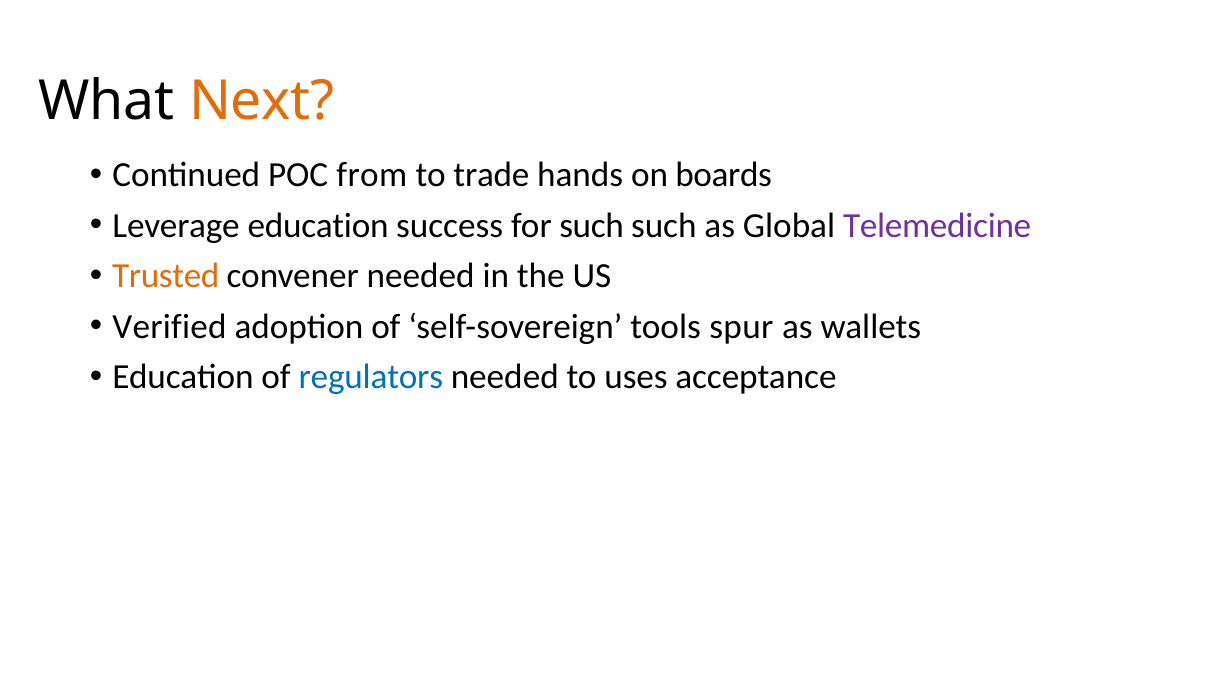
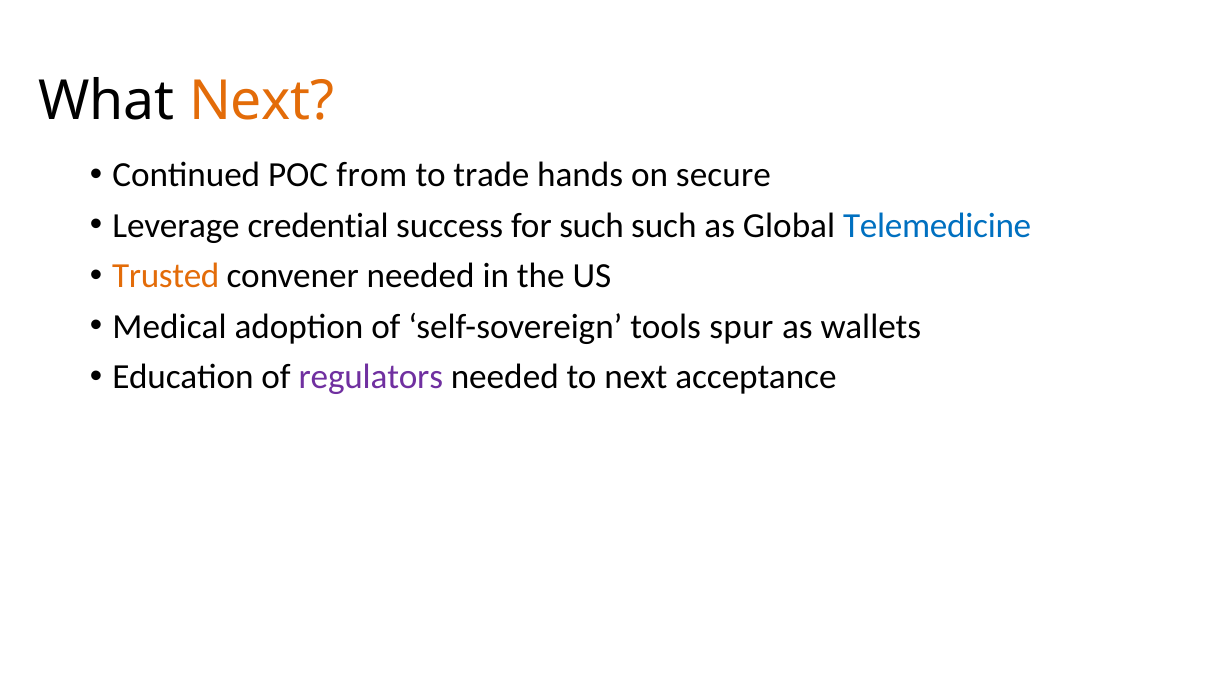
boards: boards -> secure (723, 175)
Leverage education: education -> credential (318, 225)
Telemedicine colour: purple -> blue (937, 225)
Verified: Verified -> Medical (170, 326)
regulators colour: blue -> purple (371, 377)
to uses: uses -> next (636, 377)
